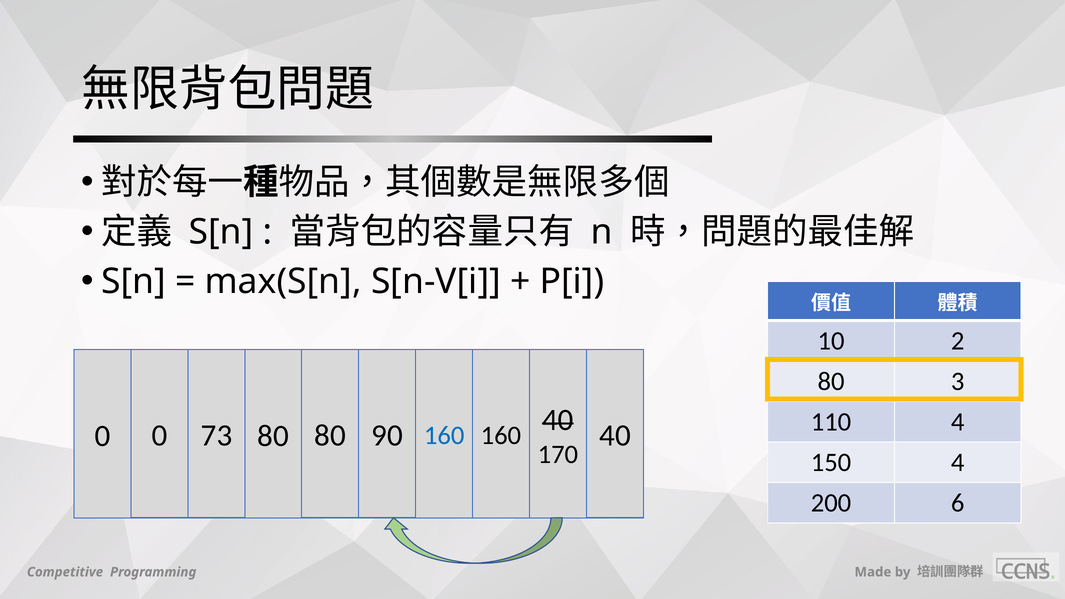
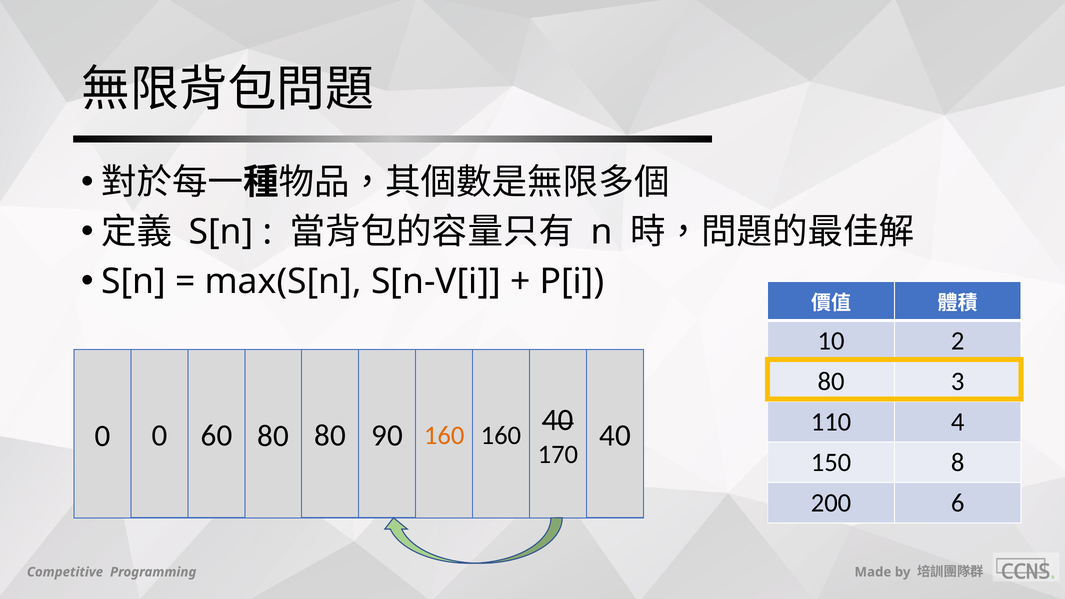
73: 73 -> 60 (217, 436)
160 colour: blue -> orange (444, 436)
150 4: 4 -> 8 (958, 462)
